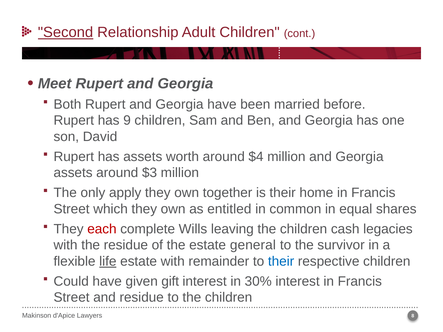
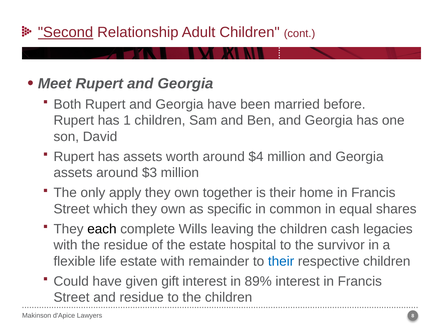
9: 9 -> 1 (127, 121)
entitled: entitled -> specific (229, 209)
each colour: red -> black (102, 229)
general: general -> hospital (253, 245)
life underline: present -> none (108, 262)
30%: 30% -> 89% (258, 281)
